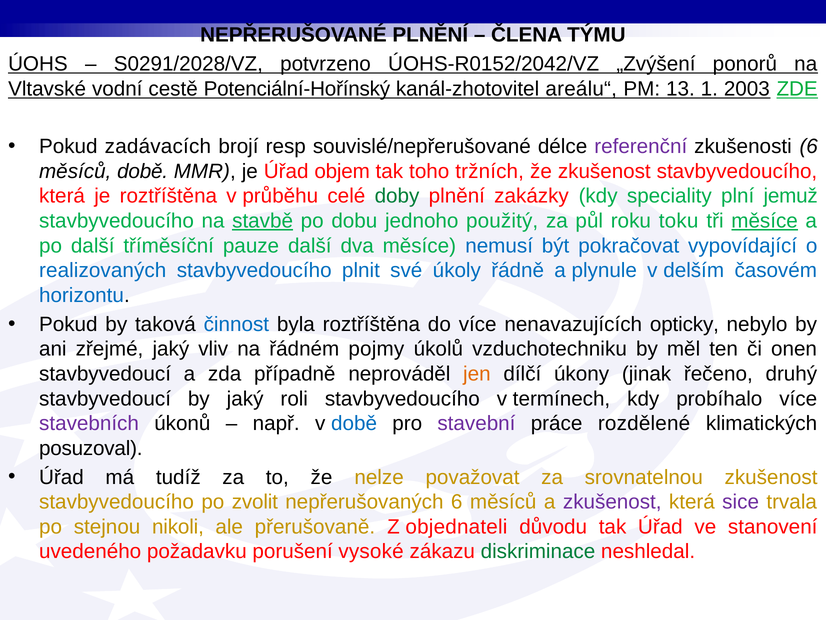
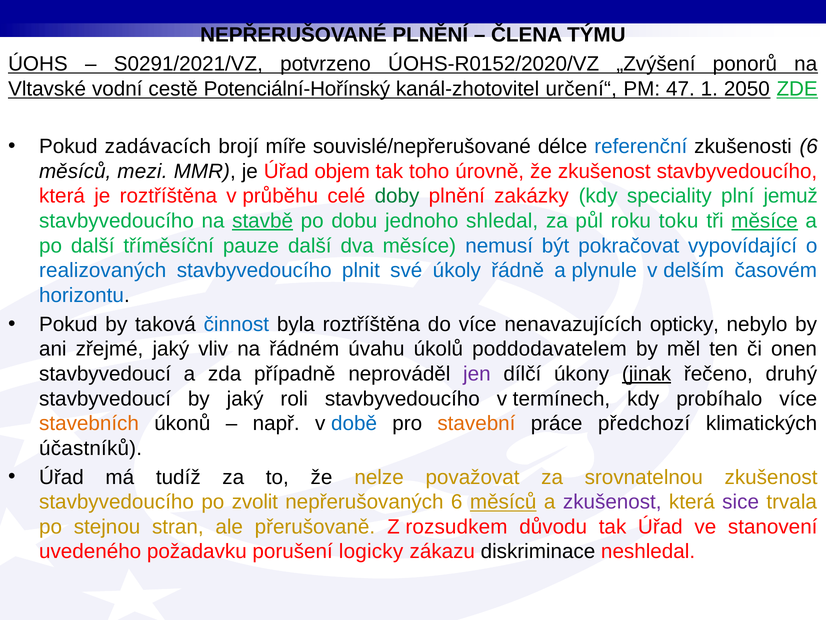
S0291/2028/VZ: S0291/2028/VZ -> S0291/2021/VZ (188, 64)
ÚOHS-R0152/2042/VZ: ÚOHS-R0152/2042/VZ -> ÚOHS-R0152/2020/VZ (494, 64)
areálu“: areálu“ -> určení“ (581, 89)
13: 13 -> 47 (680, 89)
2003: 2003 -> 2050 (747, 89)
resp: resp -> míře (286, 146)
referenční colour: purple -> blue (641, 146)
měsíců době: době -> mezi (142, 171)
tržních: tržních -> úrovně (490, 171)
použitý: použitý -> shledal (502, 221)
pojmy: pojmy -> úvahu (376, 349)
vzduchotechniku: vzduchotechniku -> poddodavatelem (549, 349)
jen colour: orange -> purple (477, 374)
jinak underline: none -> present (647, 374)
stavebních colour: purple -> orange (89, 423)
stavební colour: purple -> orange (476, 423)
rozdělené: rozdělené -> předchozí (644, 423)
posuzoval: posuzoval -> účastníků (91, 448)
měsíců underline: none -> present (503, 502)
nikoli: nikoli -> stran (178, 526)
objednateli: objednateli -> rozsudkem (456, 526)
vysoké: vysoké -> logicky (371, 551)
diskriminace colour: green -> black (538, 551)
